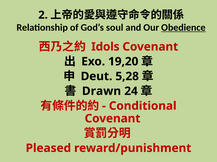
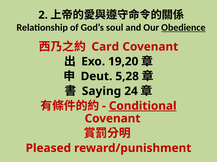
Idols: Idols -> Card (105, 47)
Drawn: Drawn -> Saying (102, 92)
Conditional underline: none -> present (143, 106)
